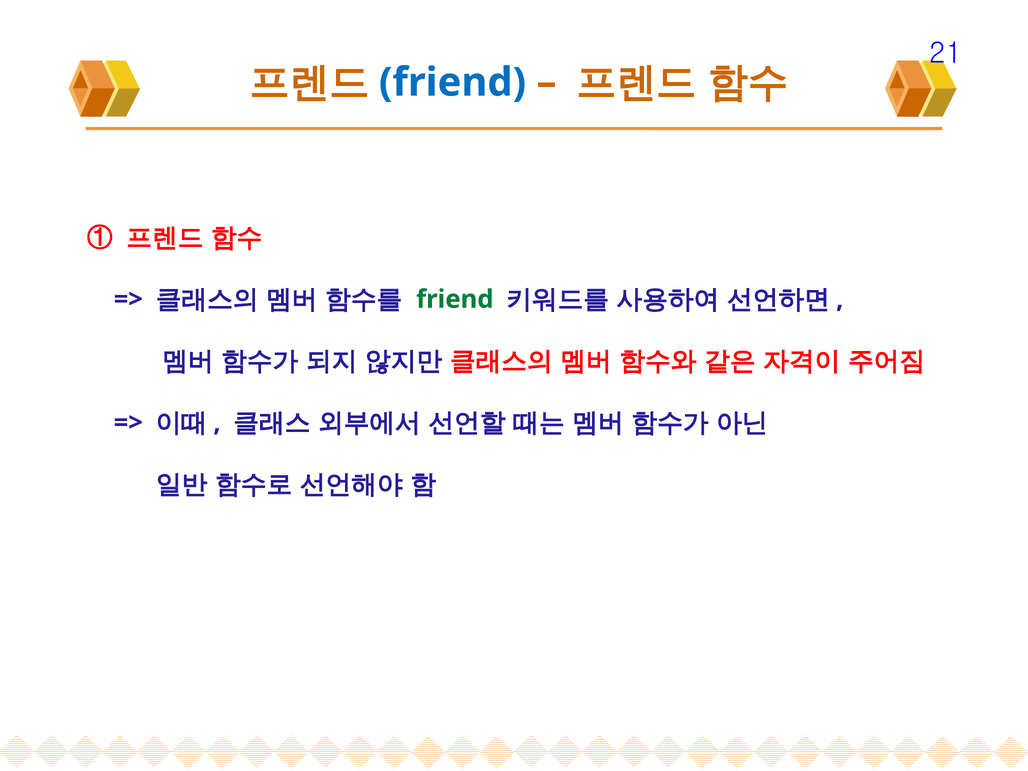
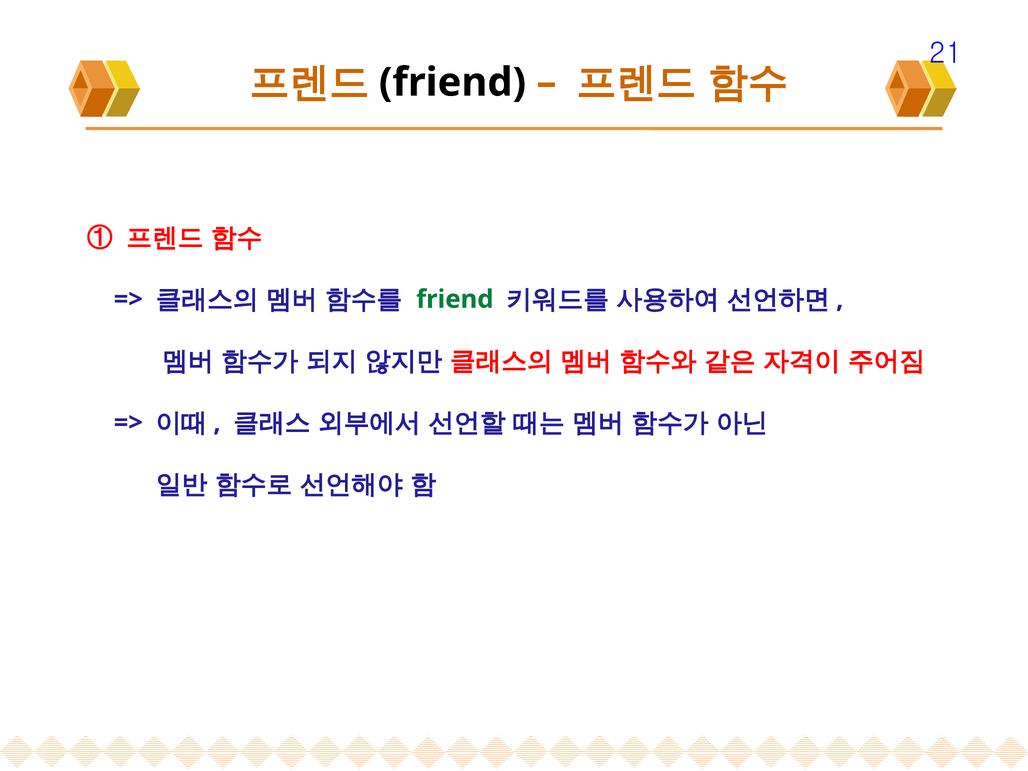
friend colour: blue -> black (453, 82)
